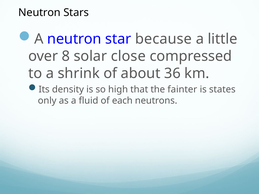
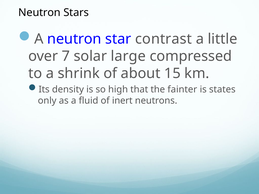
because: because -> contrast (164, 39)
8: 8 -> 7 (66, 56)
close: close -> large (128, 56)
36: 36 -> 15 (172, 73)
each: each -> inert (122, 101)
